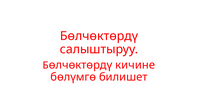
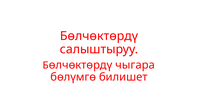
кичине: кичине -> чыгара (135, 65)
